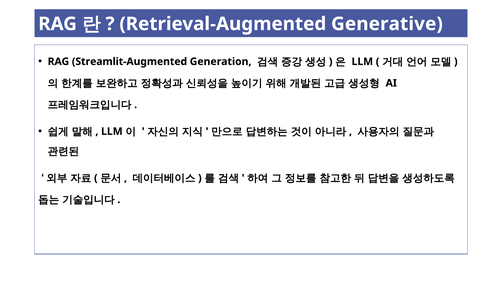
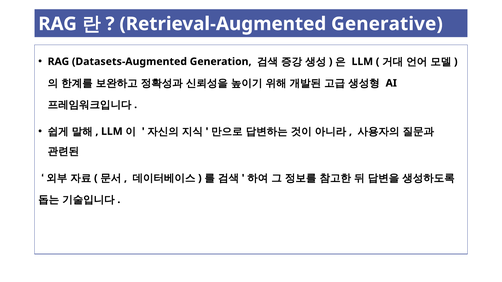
Streamlit-Augmented: Streamlit-Augmented -> Datasets-Augmented (129, 62)
